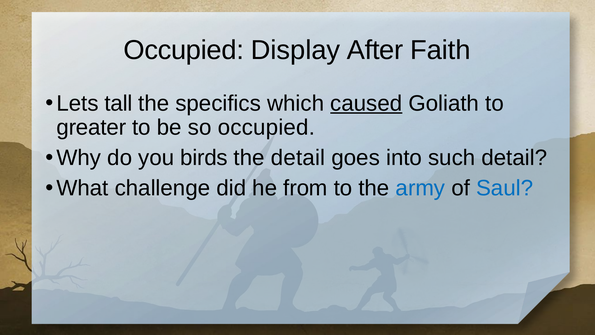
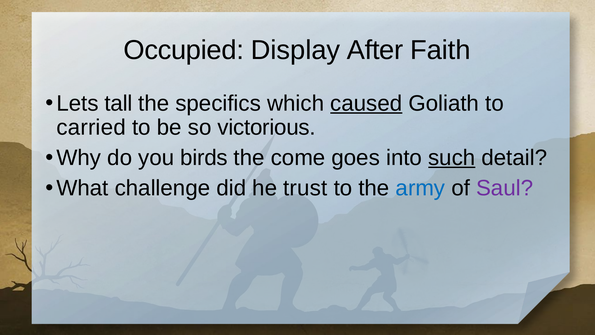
greater: greater -> carried (91, 127)
so occupied: occupied -> victorious (267, 127)
the detail: detail -> come (298, 158)
such underline: none -> present (452, 158)
from: from -> trust (305, 188)
Saul colour: blue -> purple (505, 188)
